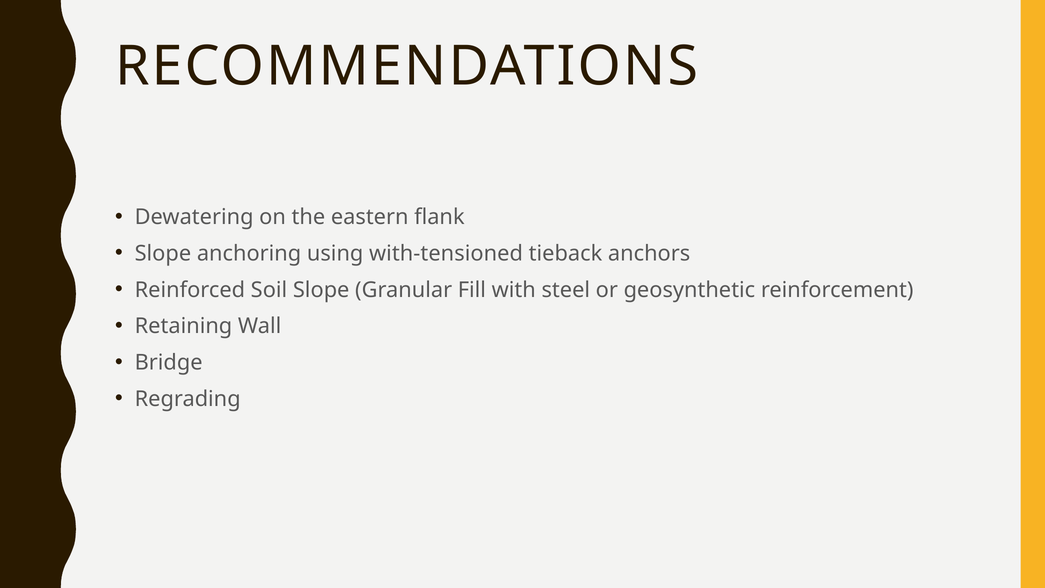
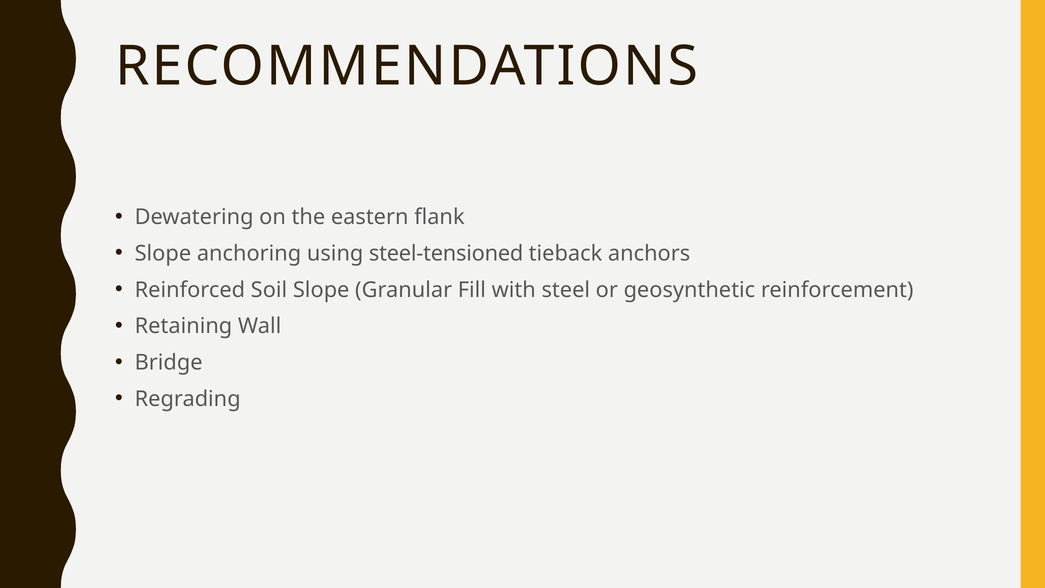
with-tensioned: with-tensioned -> steel-tensioned (446, 253)
